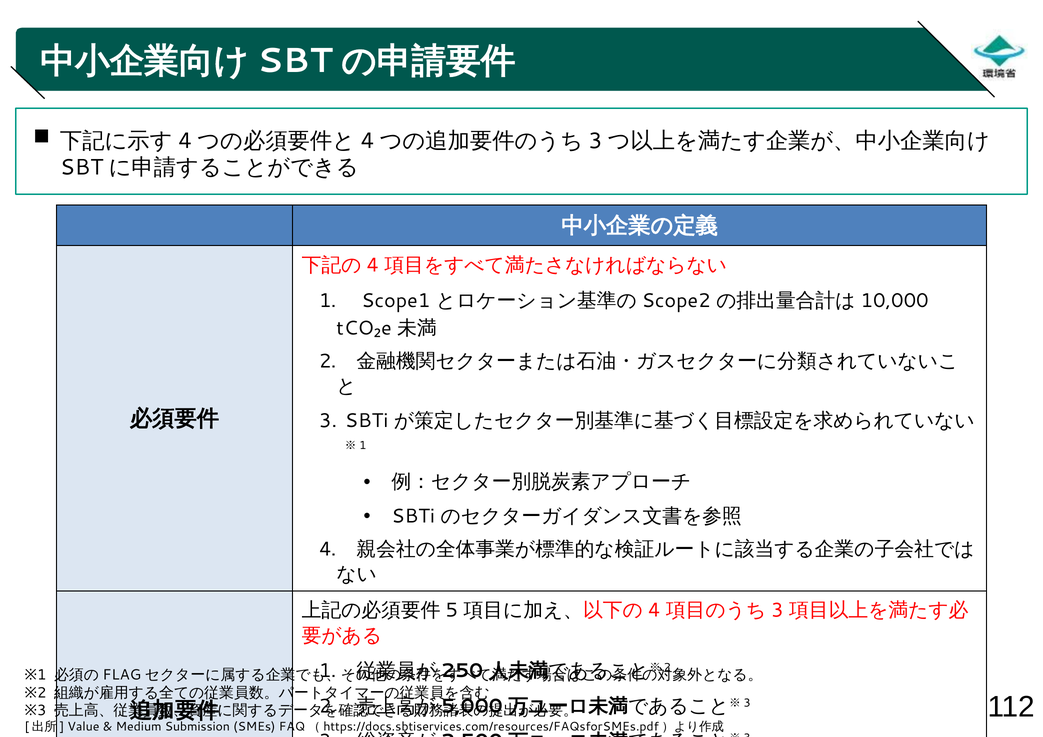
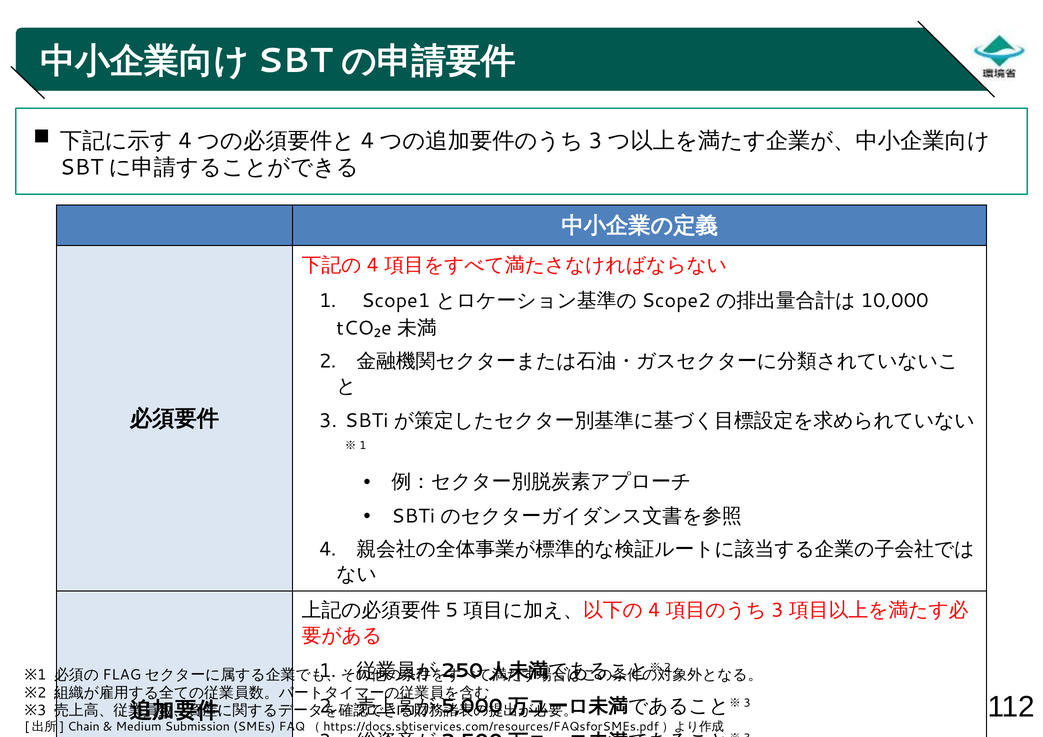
Value: Value -> Chain (84, 727)
